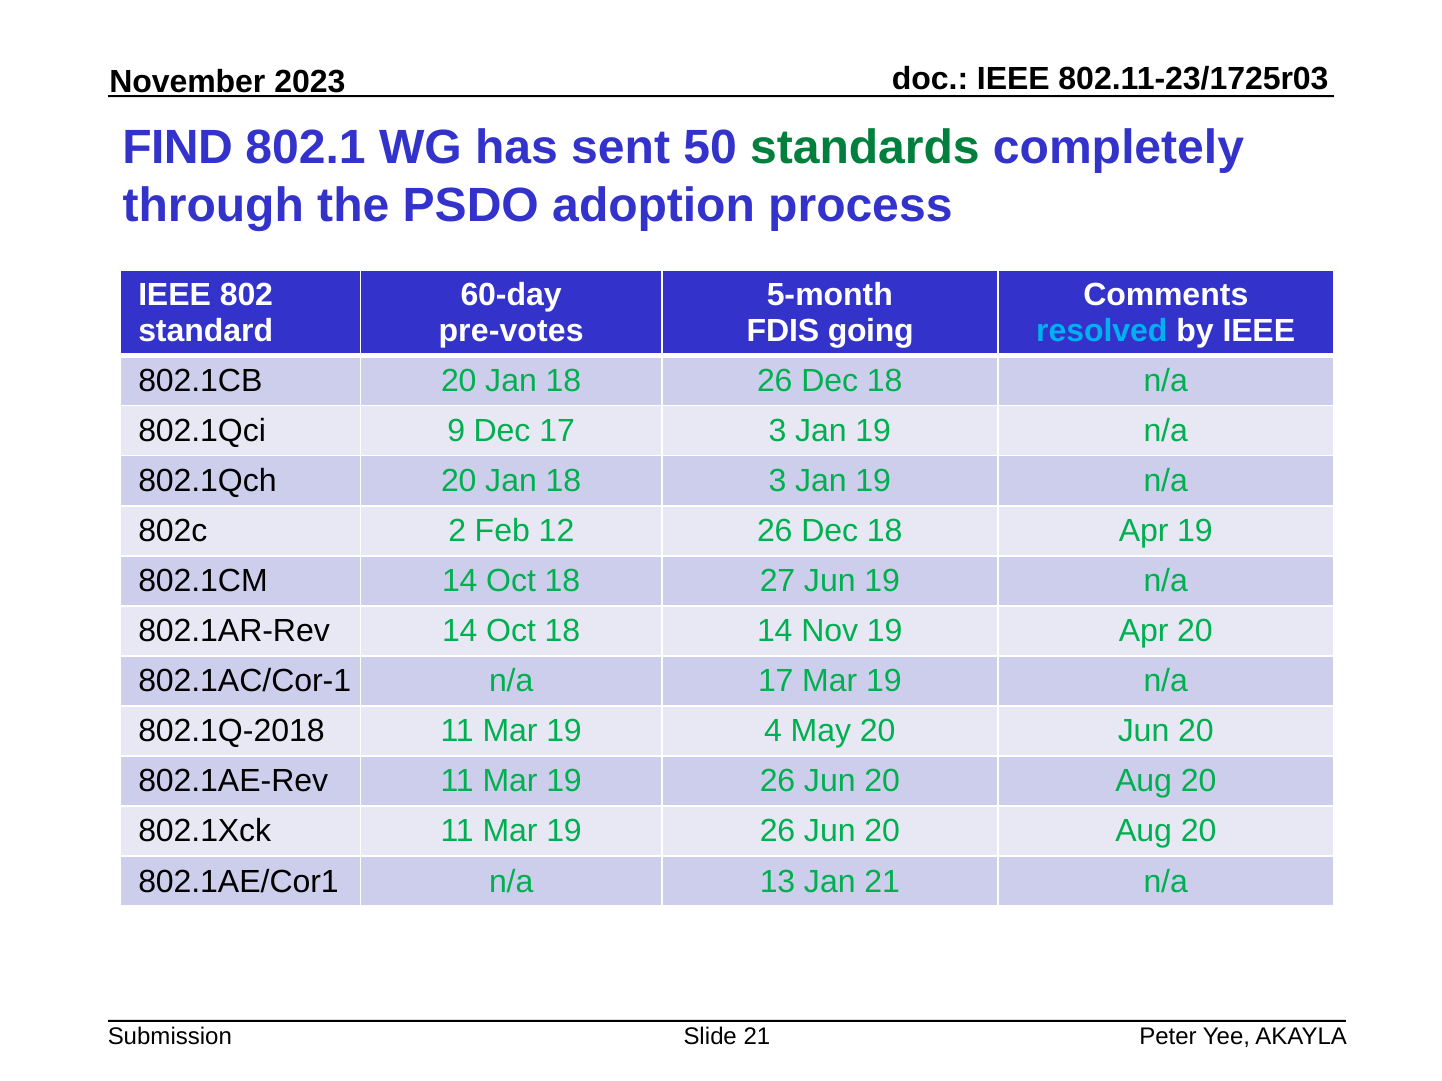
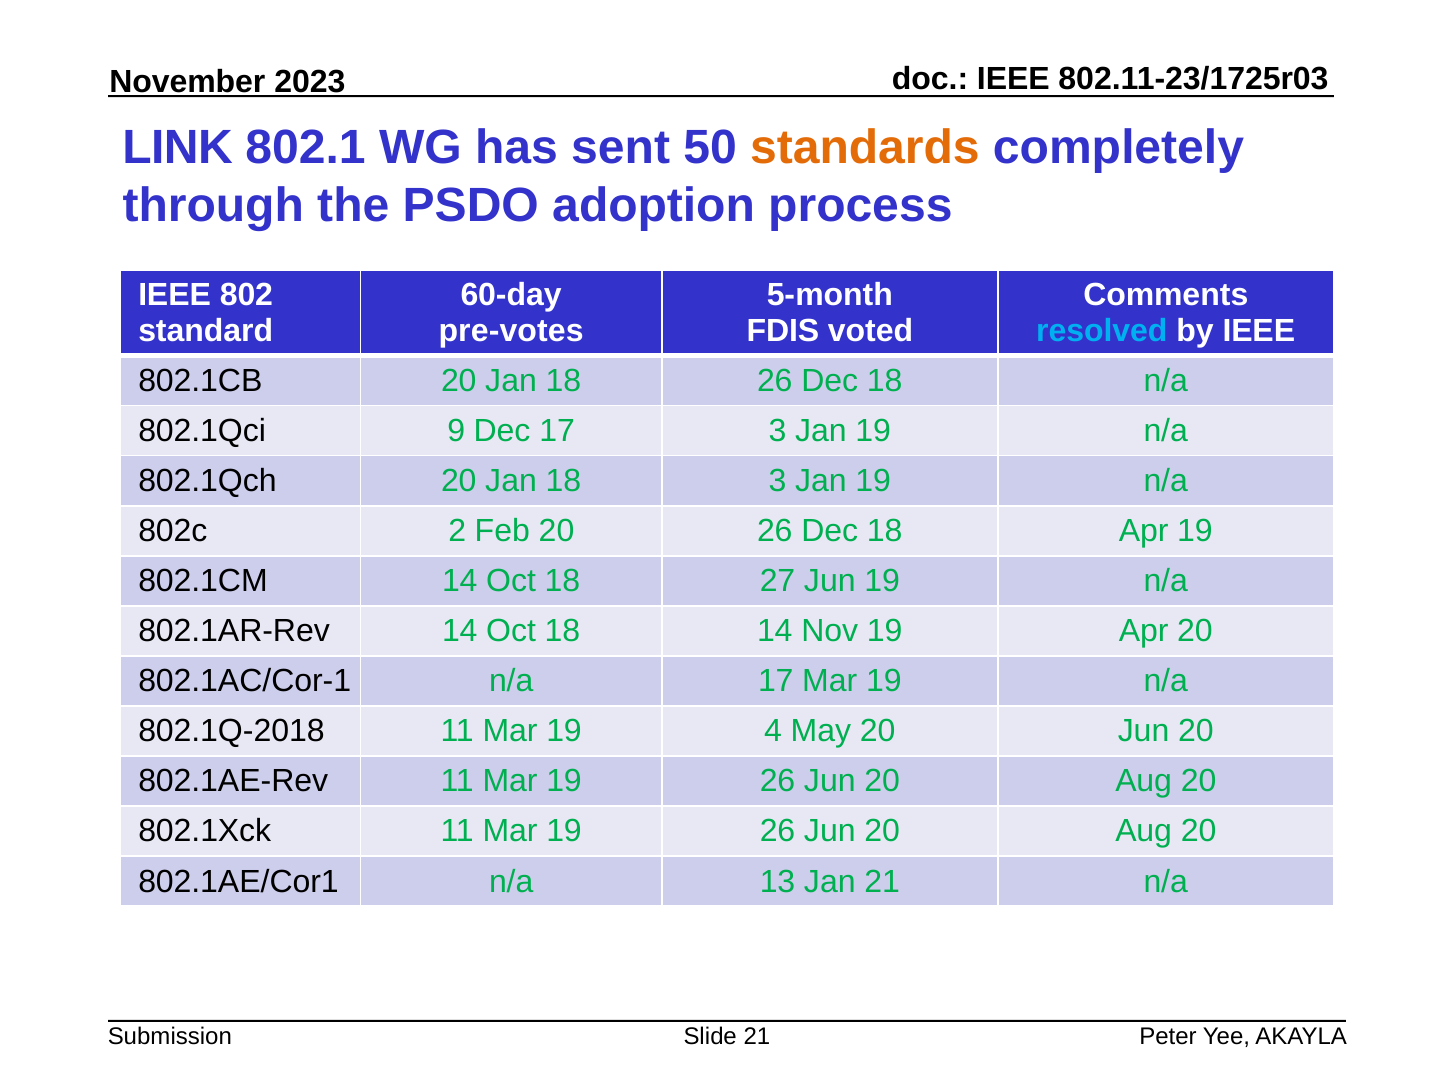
FIND: FIND -> LINK (178, 148)
standards colour: green -> orange (865, 148)
going: going -> voted (871, 331)
Feb 12: 12 -> 20 (557, 531)
